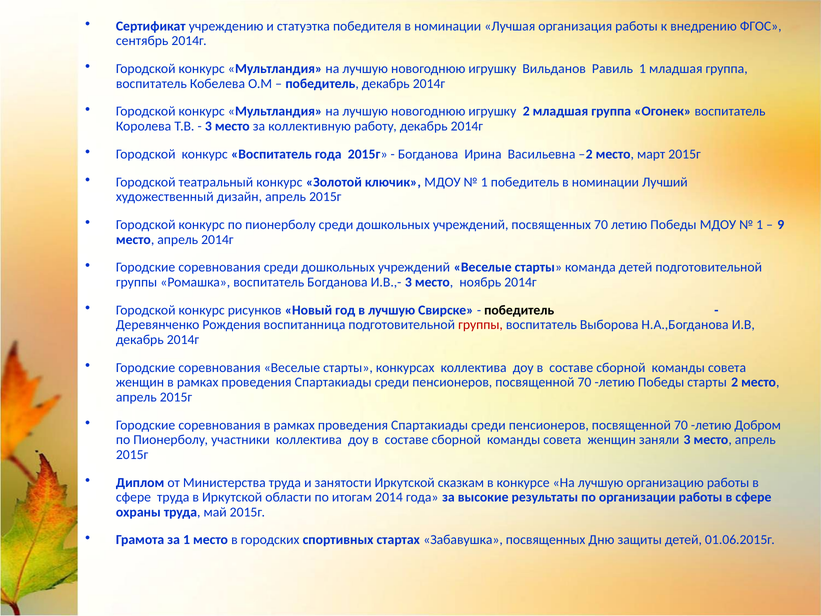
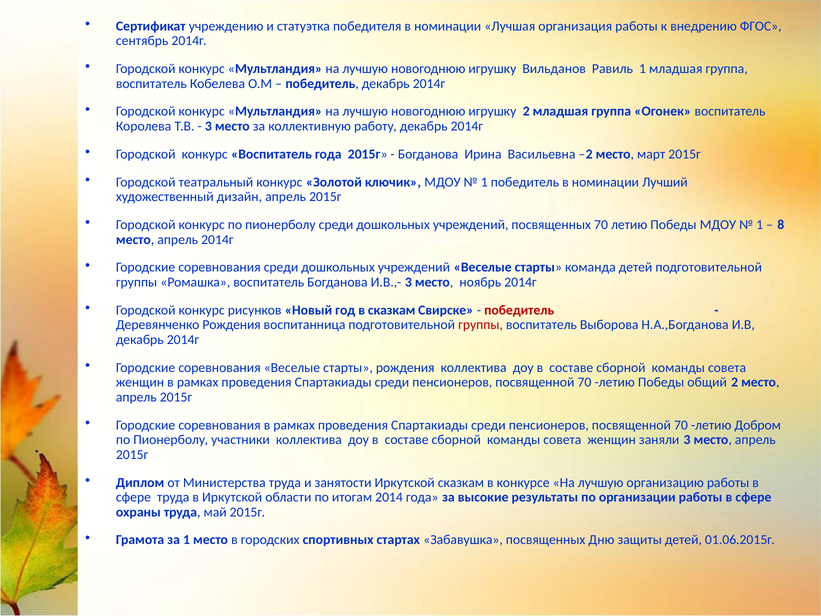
9: 9 -> 8 (781, 225)
в лучшую: лучшую -> сказкам (392, 310)
победитель colour: black -> red (519, 310)
старты конкурсах: конкурсах -> рождения (405, 367)
Победы старты: старты -> общий (707, 382)
